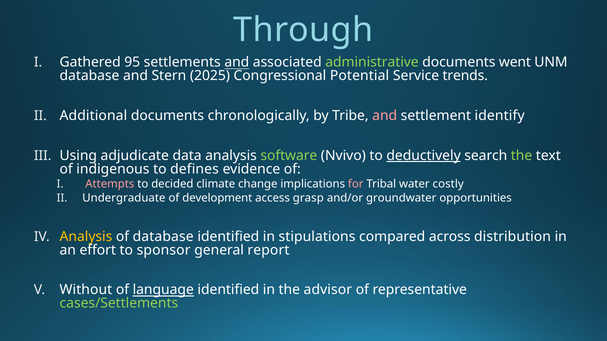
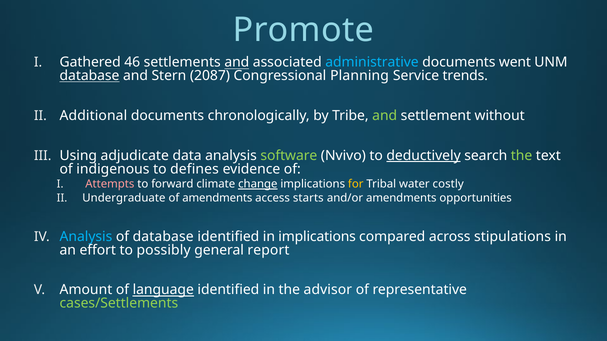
Through: Through -> Promote (303, 30)
95: 95 -> 46 (132, 62)
administrative colour: light green -> light blue (372, 62)
database underline: none -> present (90, 76)
2025: 2025 -> 2087 (210, 76)
Potential: Potential -> Planning (360, 76)
and colour: pink -> light green (385, 116)
identify: identify -> without (500, 116)
decided: decided -> forward (172, 184)
change underline: none -> present (258, 184)
for colour: pink -> yellow (356, 184)
of development: development -> amendments (217, 198)
grasp: grasp -> starts (308, 198)
and/or groundwater: groundwater -> amendments (401, 198)
Analysis colour: yellow -> light blue (86, 237)
in stipulations: stipulations -> implications (317, 237)
distribution: distribution -> stipulations (513, 237)
sponsor: sponsor -> possibly (164, 250)
Without: Without -> Amount (86, 290)
